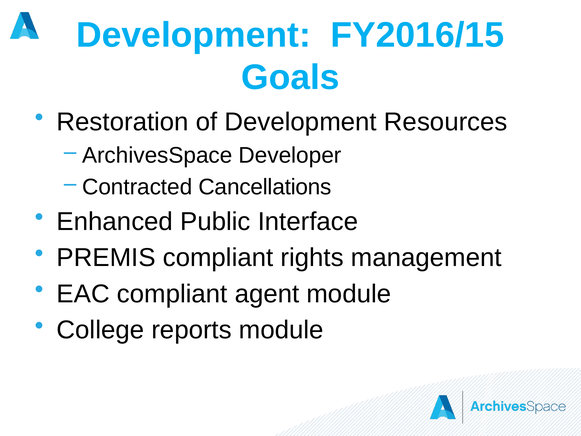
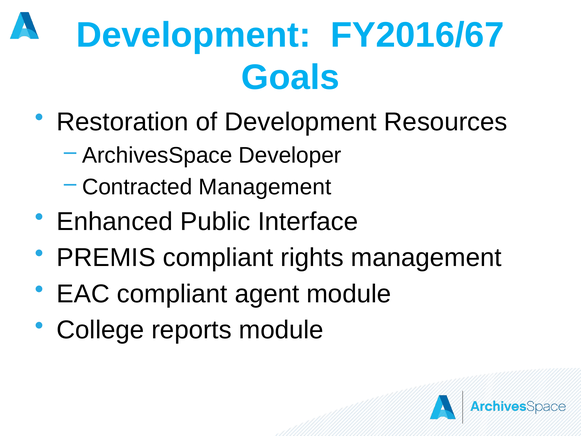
FY2016/15: FY2016/15 -> FY2016/67 (417, 35)
Contracted Cancellations: Cancellations -> Management (265, 187)
